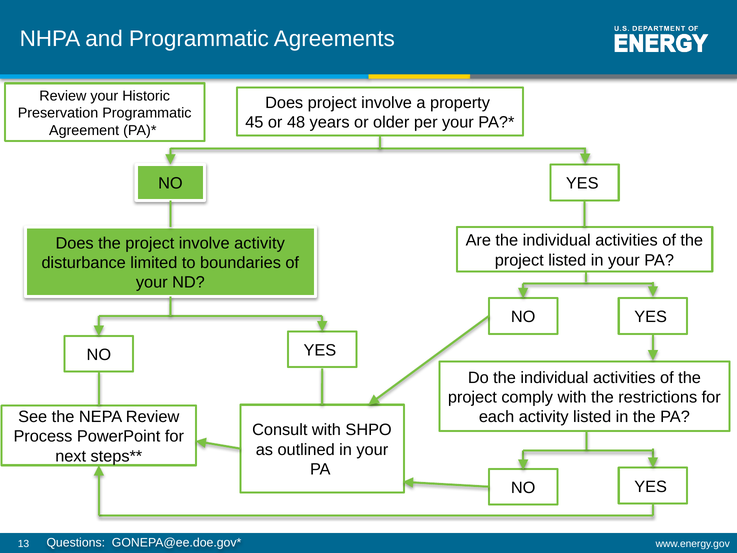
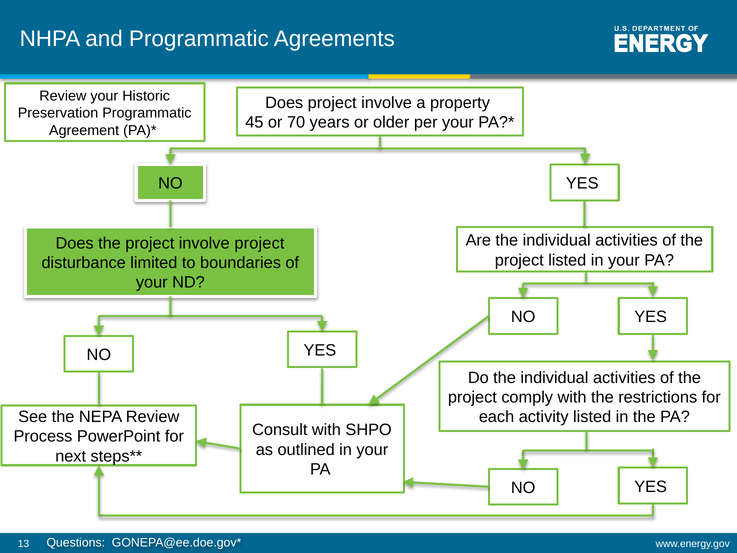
48: 48 -> 70 (296, 122)
involve activity: activity -> project (259, 243)
